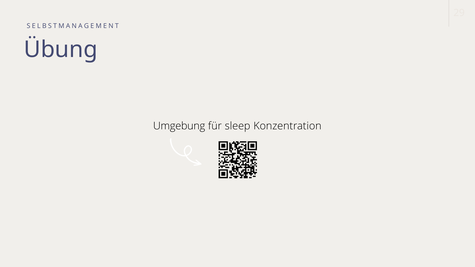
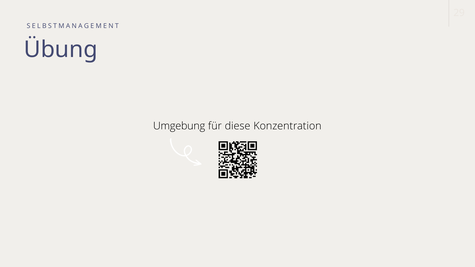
sleep: sleep -> diese (238, 126)
